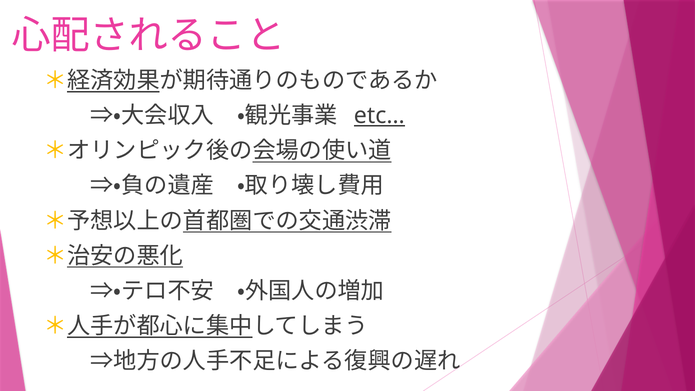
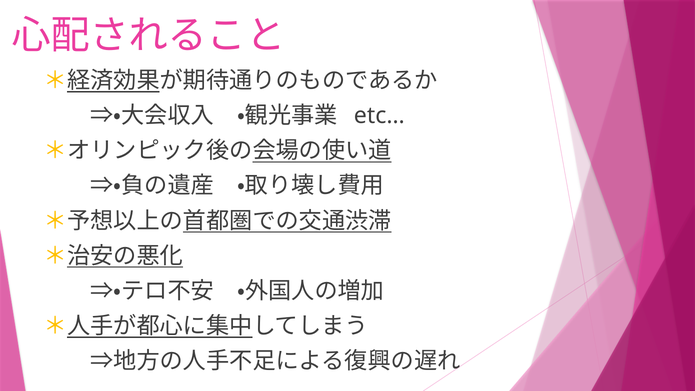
etc… underline: present -> none (379, 116)
